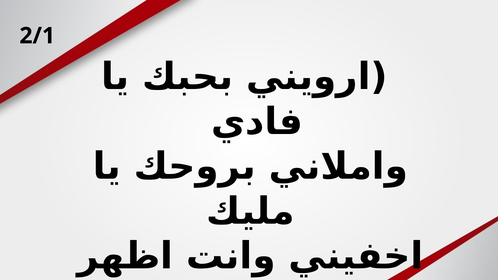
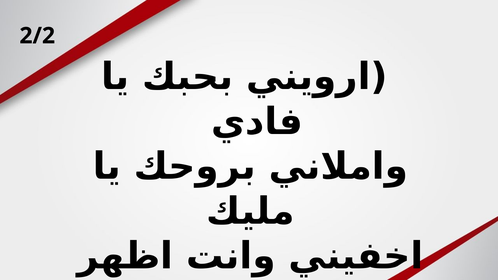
2/1: 2/1 -> 2/2 (37, 36)
